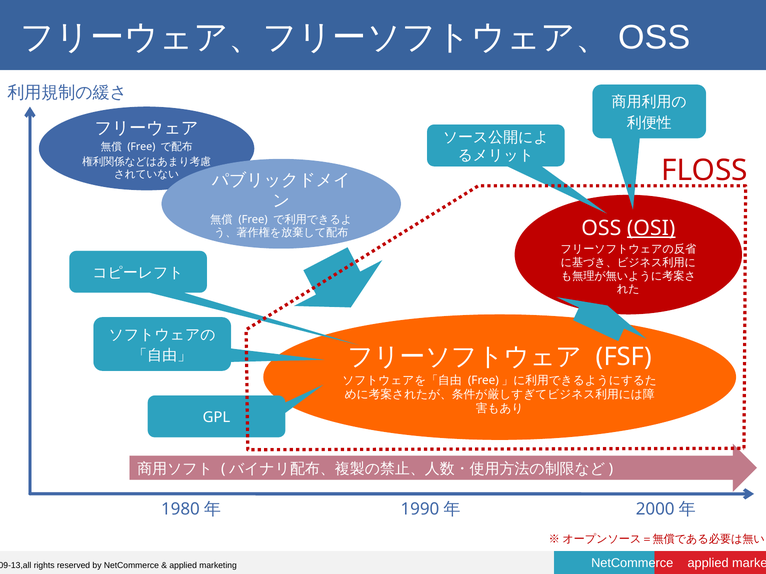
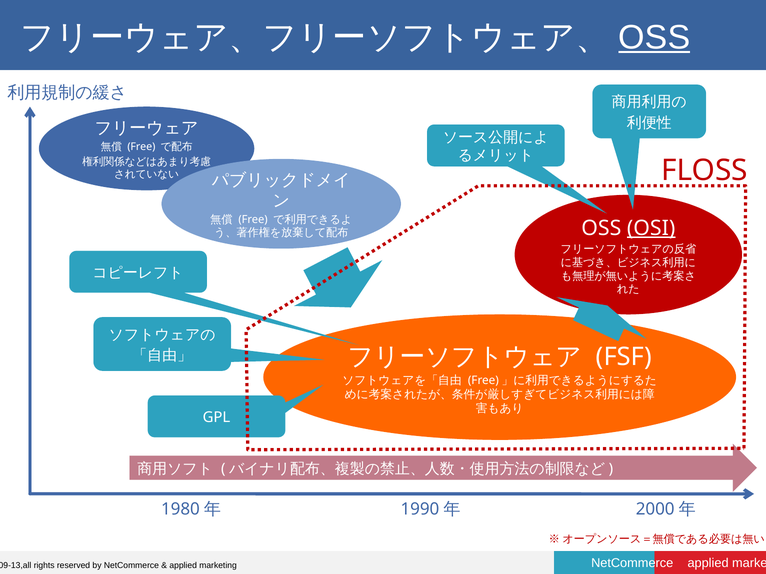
OSS underline: none -> present (654, 37)
